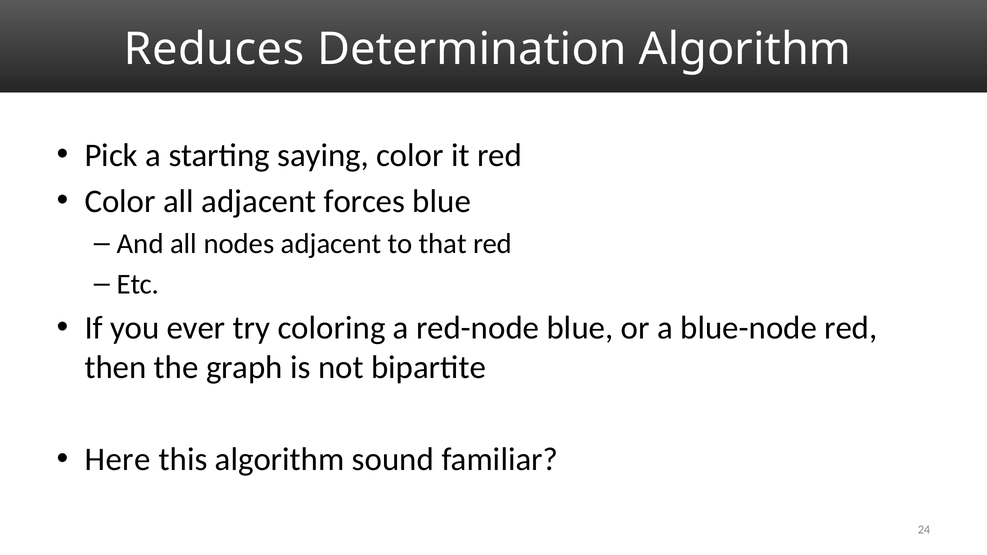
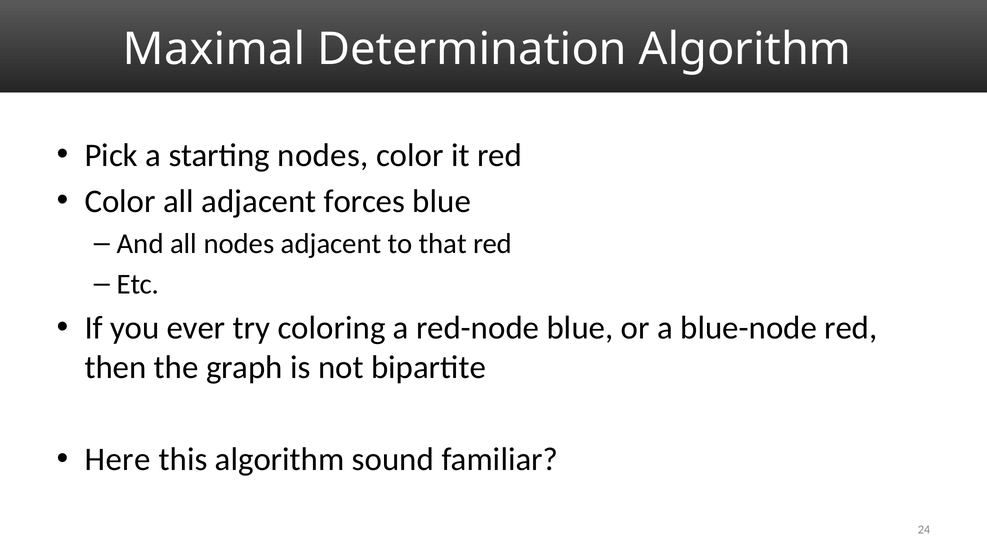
Reduces: Reduces -> Maximal (214, 49)
starting saying: saying -> nodes (323, 155)
